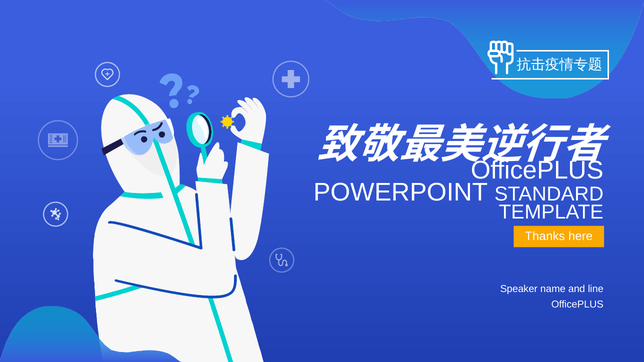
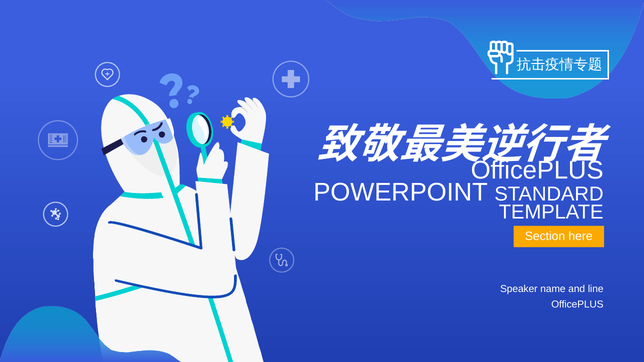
Thanks: Thanks -> Section (545, 237)
